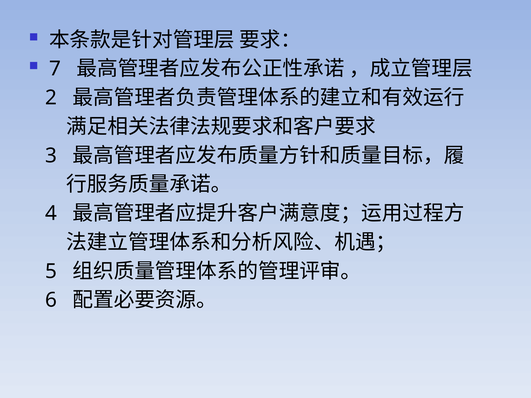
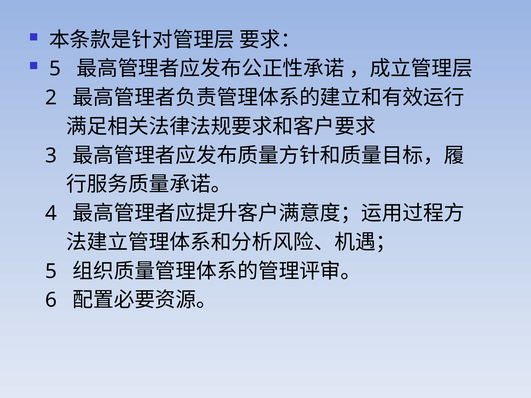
7: 7 -> 5 (55, 69)
